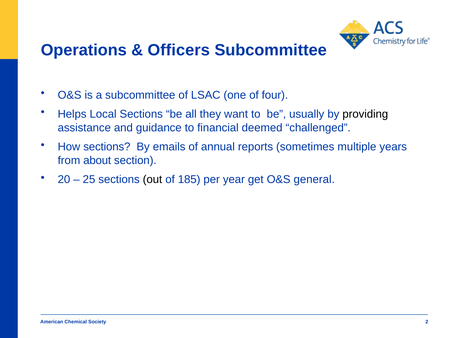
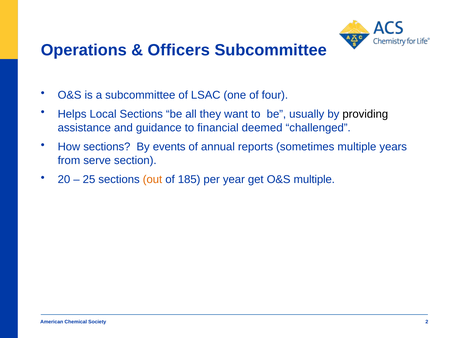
emails: emails -> events (169, 147)
about: about -> serve (97, 160)
out colour: black -> orange (153, 180)
O&S general: general -> multiple (314, 180)
